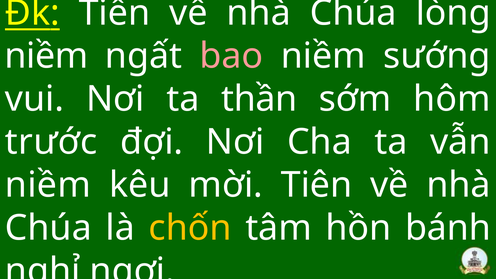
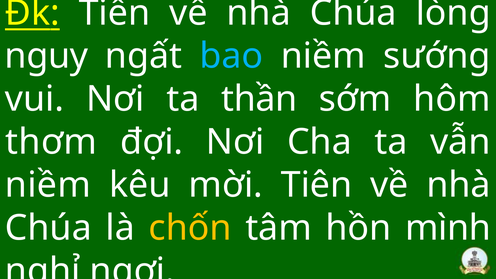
niềm: niềm -> nguy (46, 56)
bao colour: pink -> light blue (231, 56)
trước: trước -> thơm (51, 142)
bánh: bánh -> mình (448, 228)
